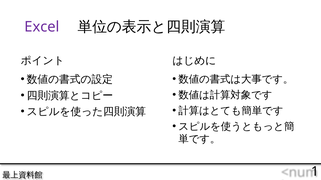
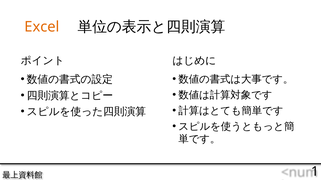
Excel colour: purple -> orange (42, 27)
